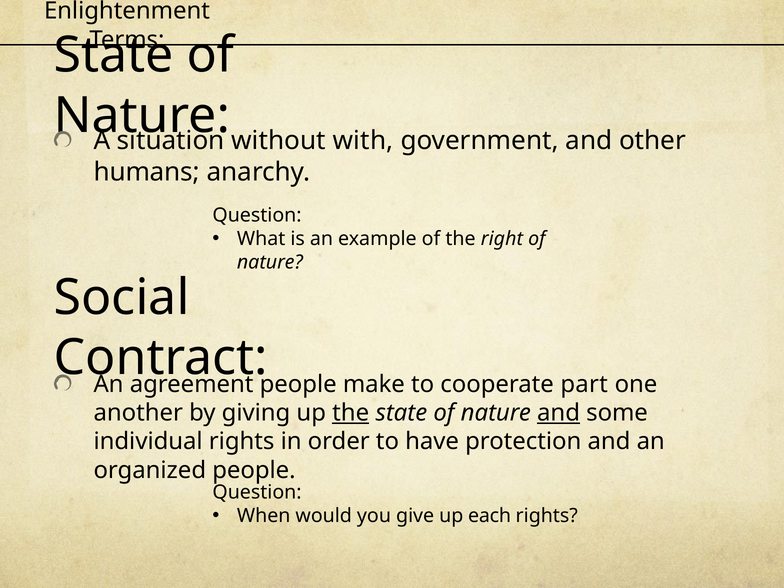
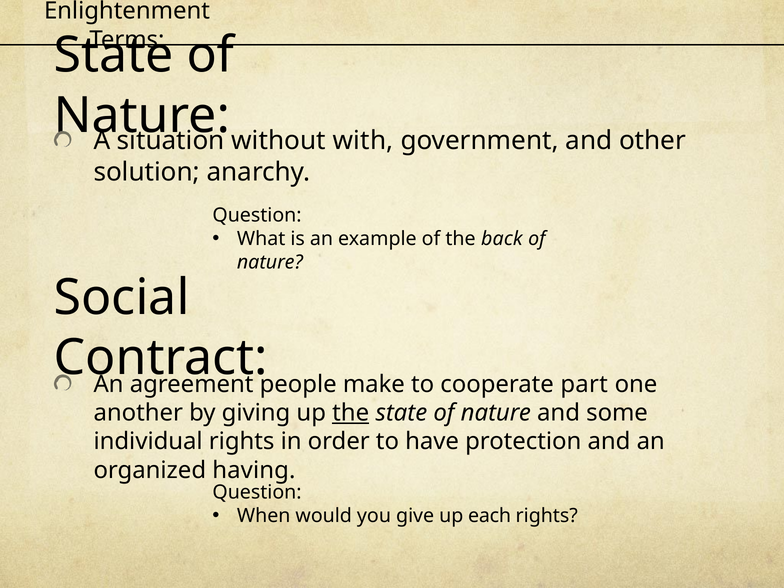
humans: humans -> solution (147, 172)
right: right -> back (502, 239)
and underline: present -> none (559, 413)
organized people: people -> having (254, 470)
